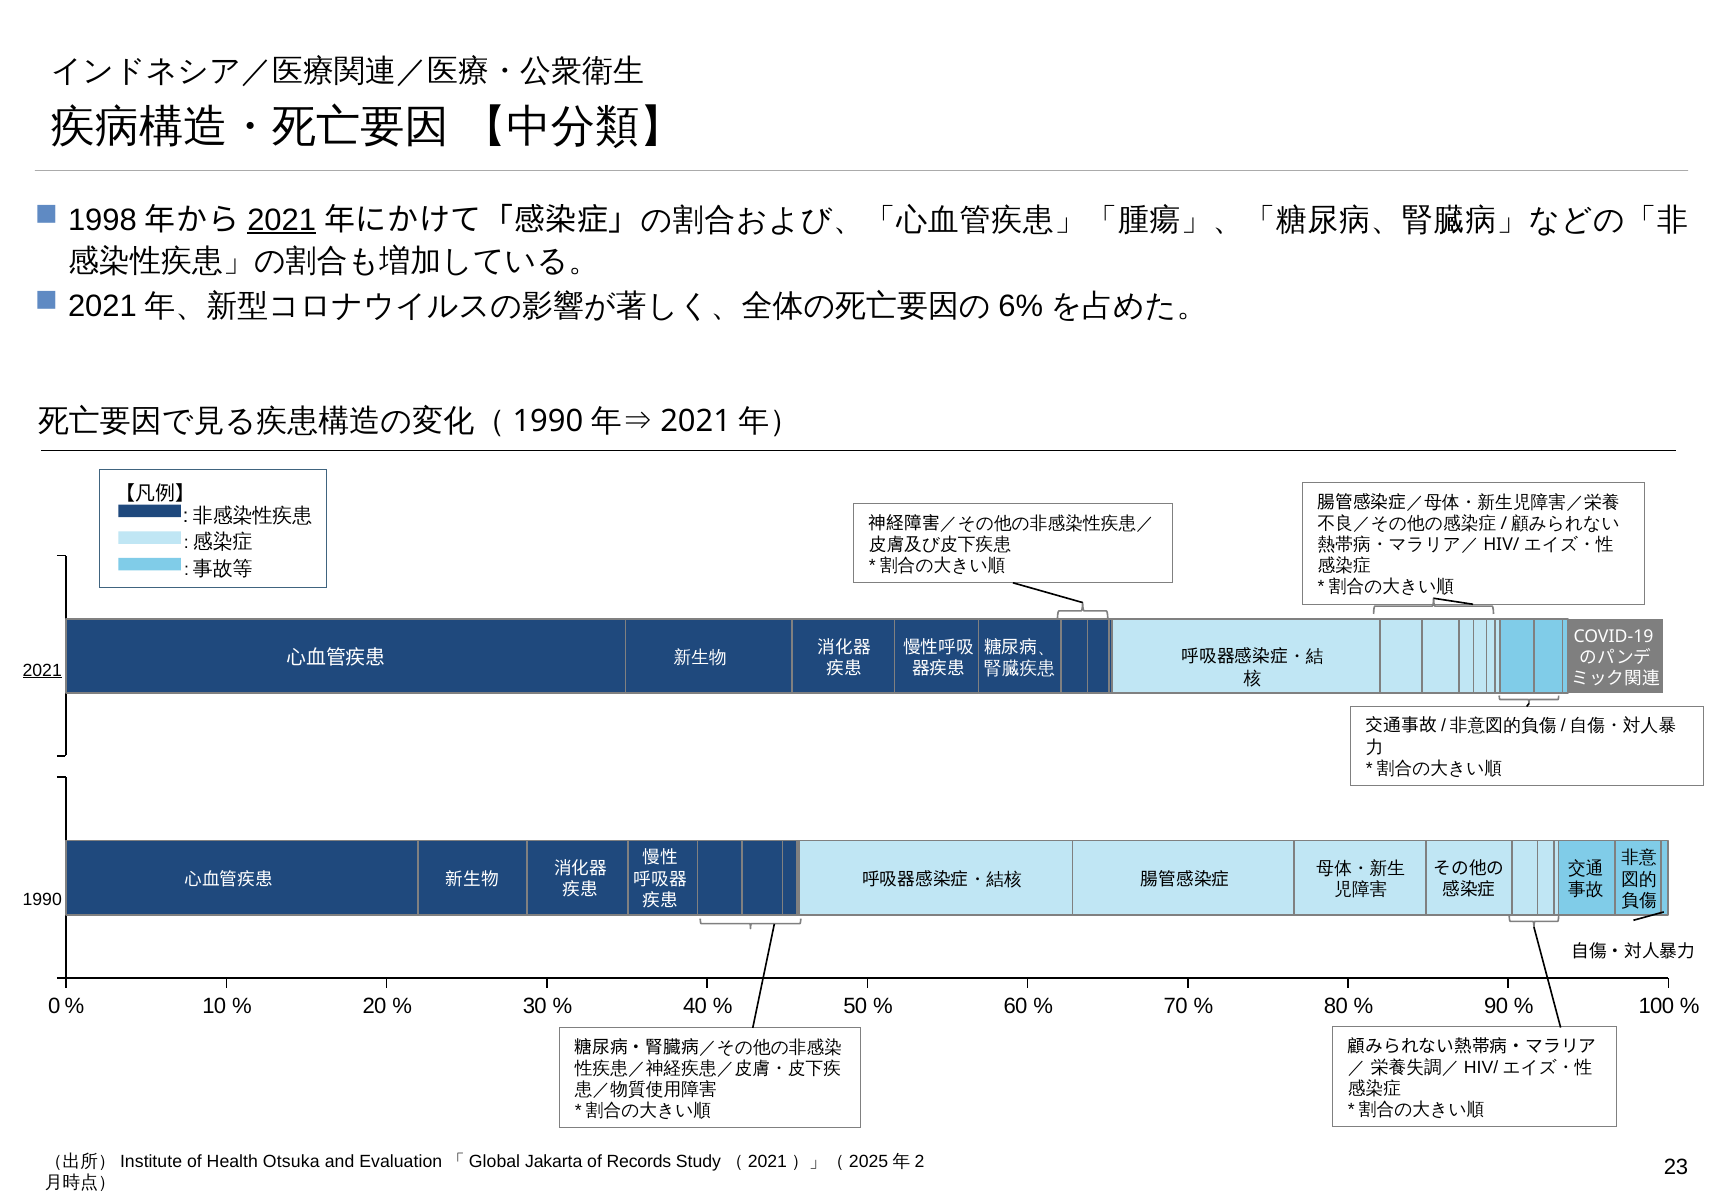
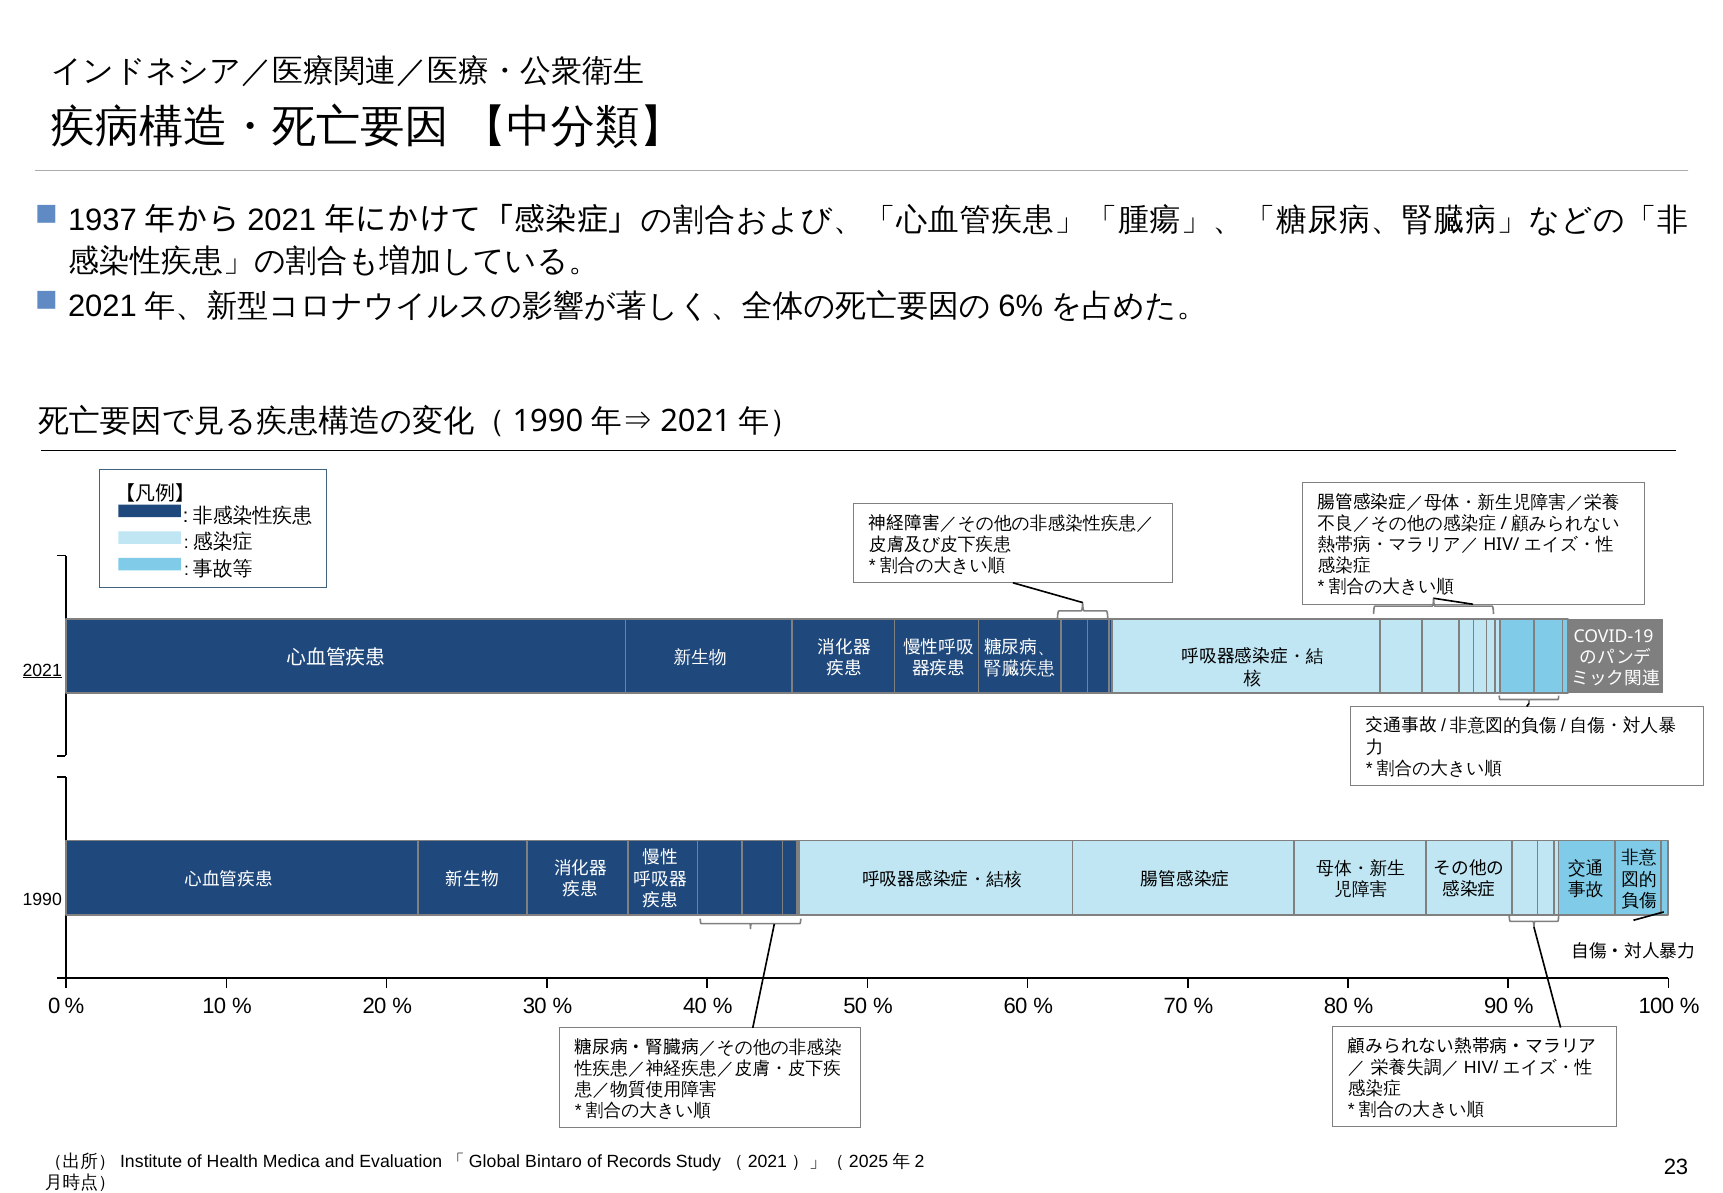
1998: 1998 -> 1937 (102, 220)
2021 underline: present -> none (282, 220)
Otsuka: Otsuka -> Medica (291, 1161)
Jakarta: Jakarta -> Bintaro (554, 1161)
